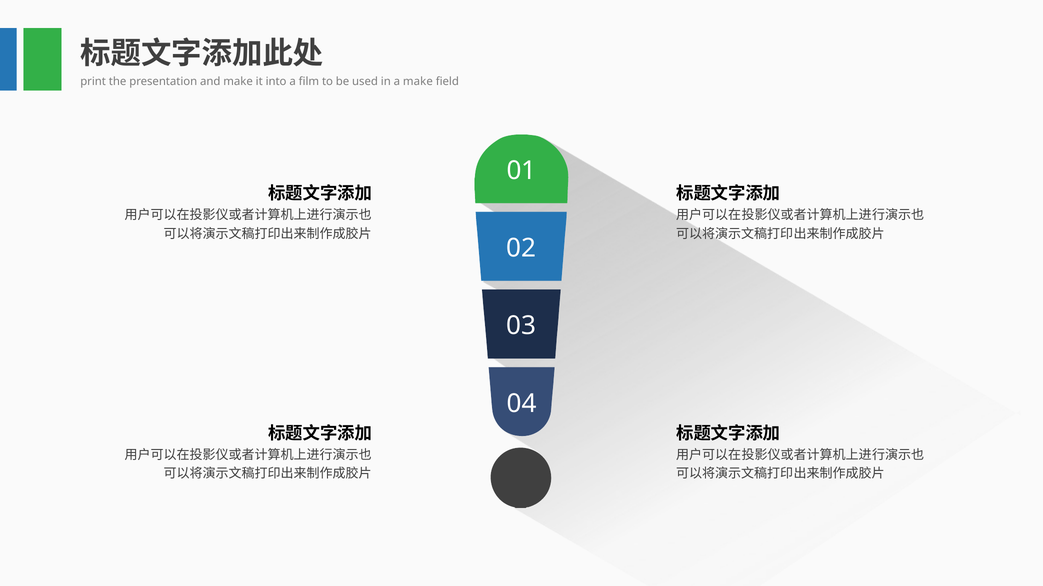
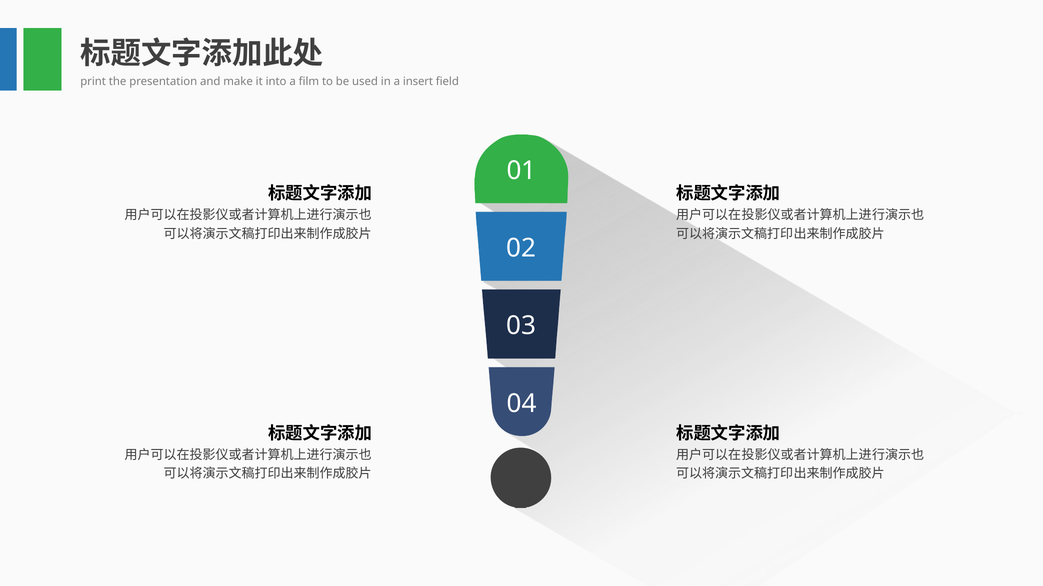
a make: make -> insert (418, 82)
